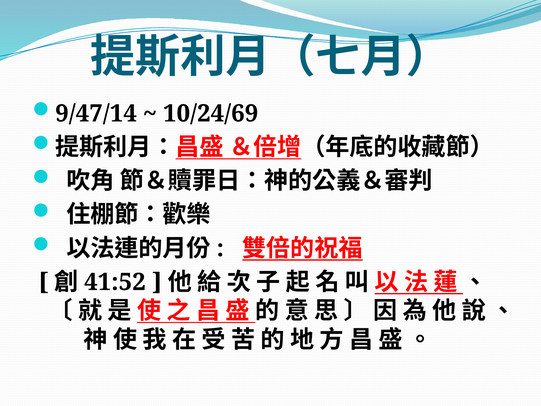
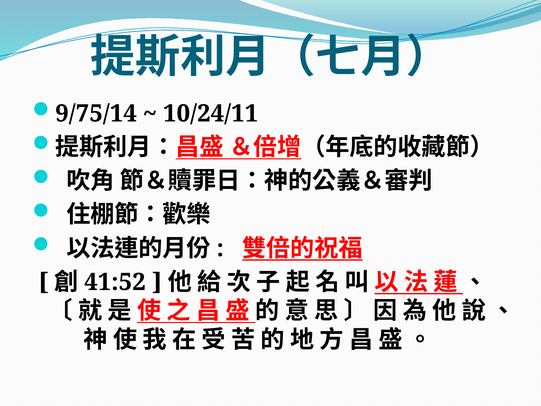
9/47/14: 9/47/14 -> 9/75/14 (96, 113)
10/24/69: 10/24/69 -> 10/24/11 (211, 113)
